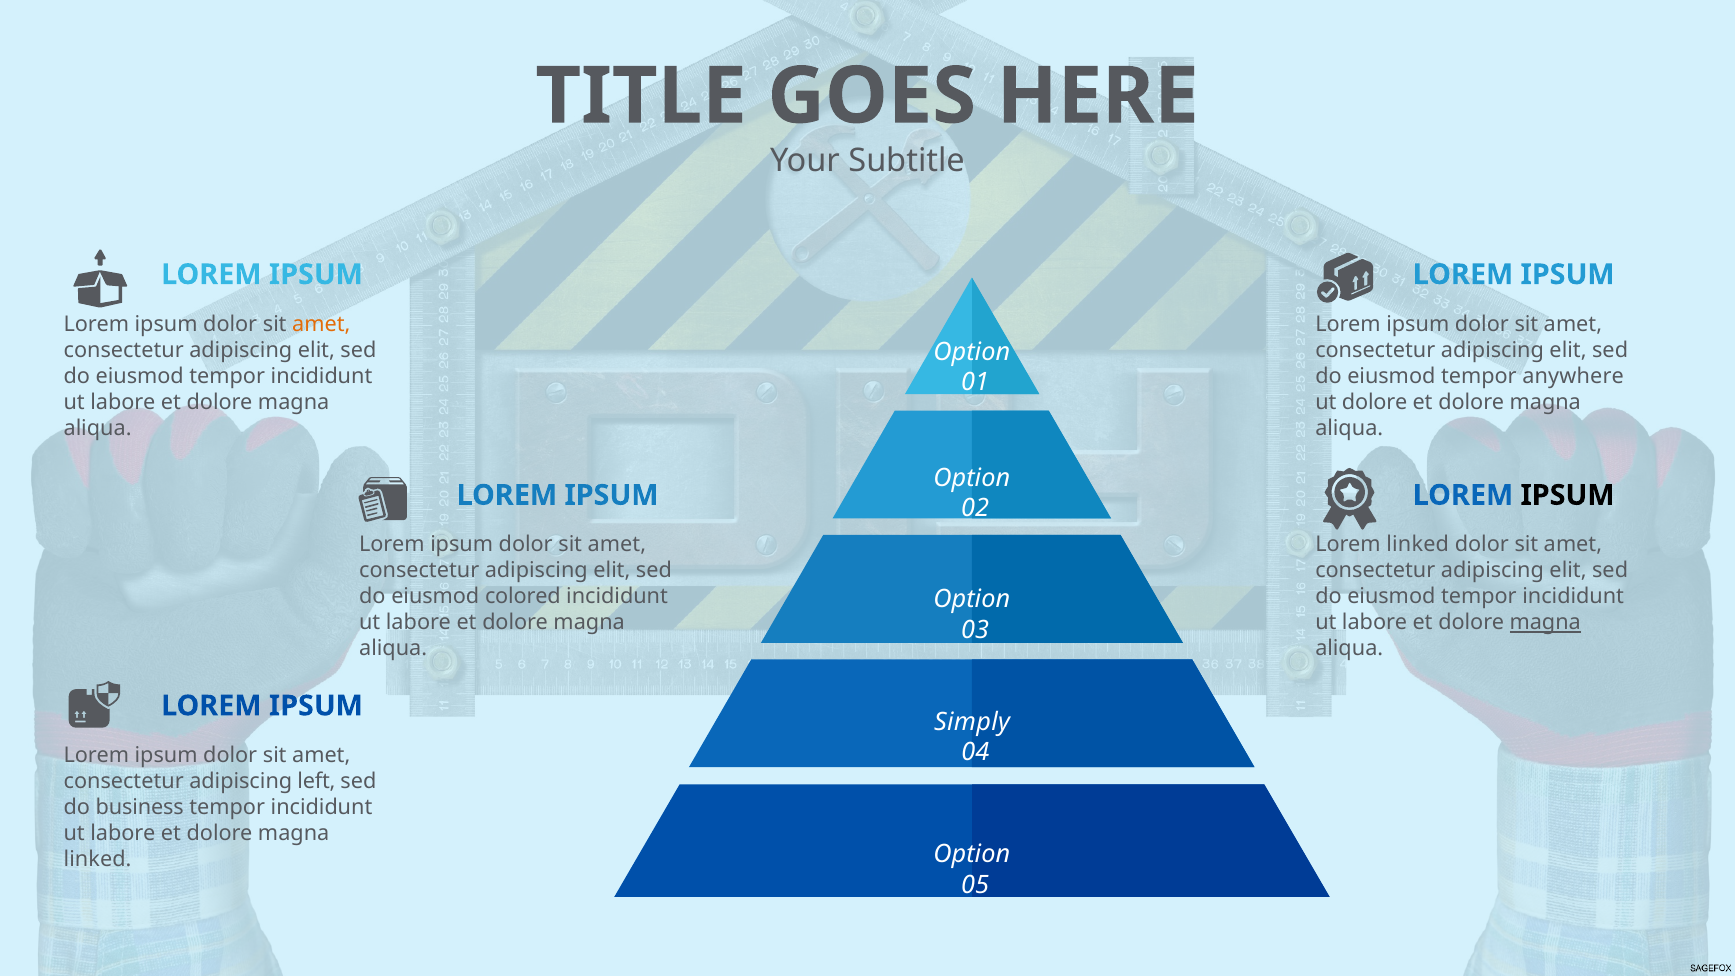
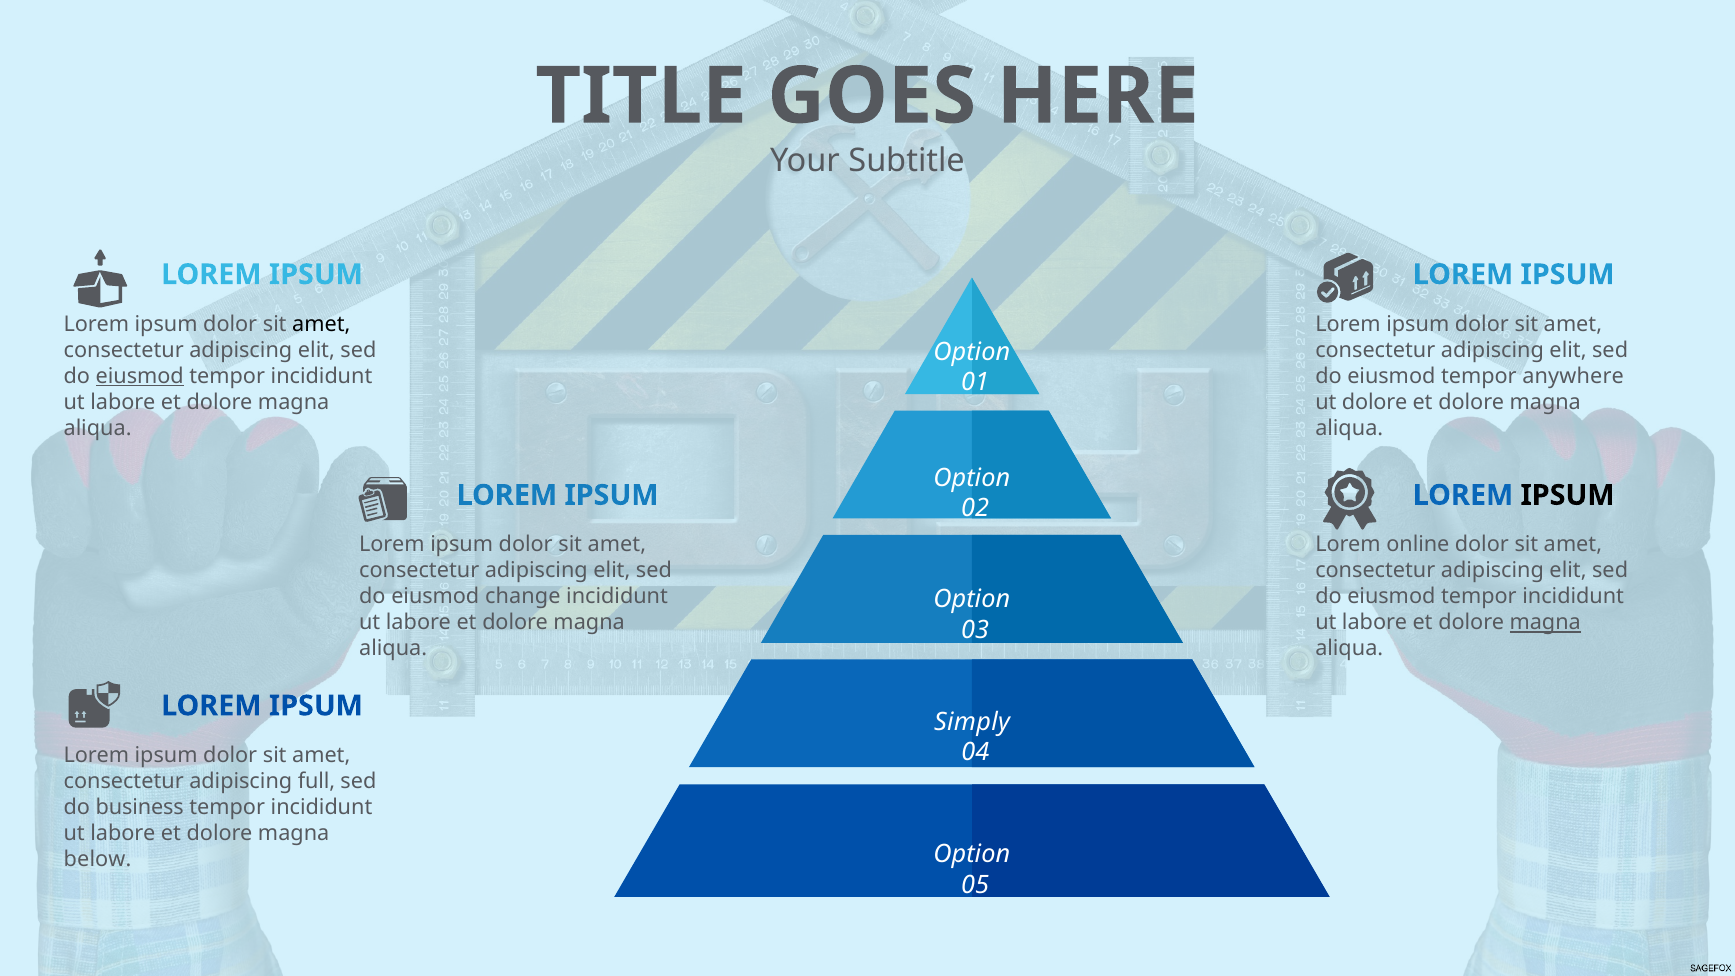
amet colour: orange -> black (321, 324)
eiusmod underline: none -> present (140, 376)
Lorem linked: linked -> online (1418, 545)
colored: colored -> change (523, 597)
left: left -> full (316, 781)
linked: linked -> below (98, 859)
